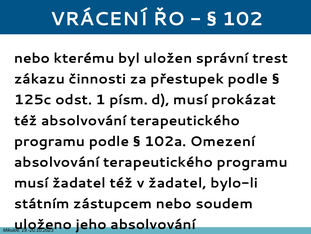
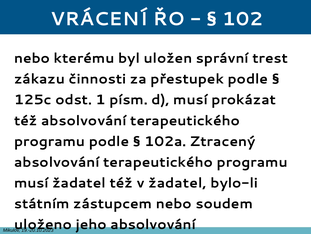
Omezení: Omezení -> Ztracený (223, 141)
